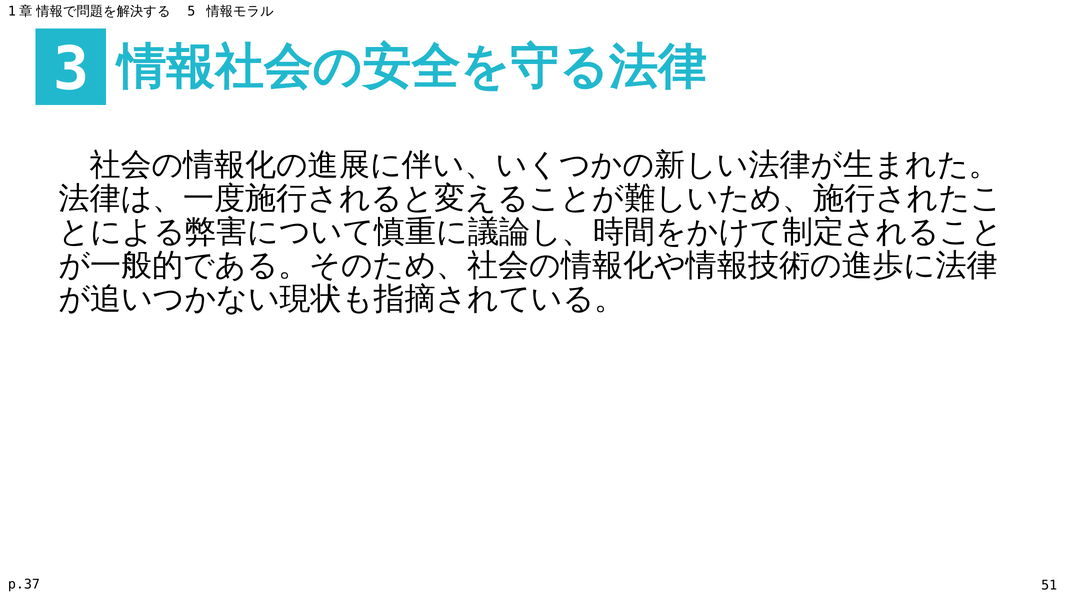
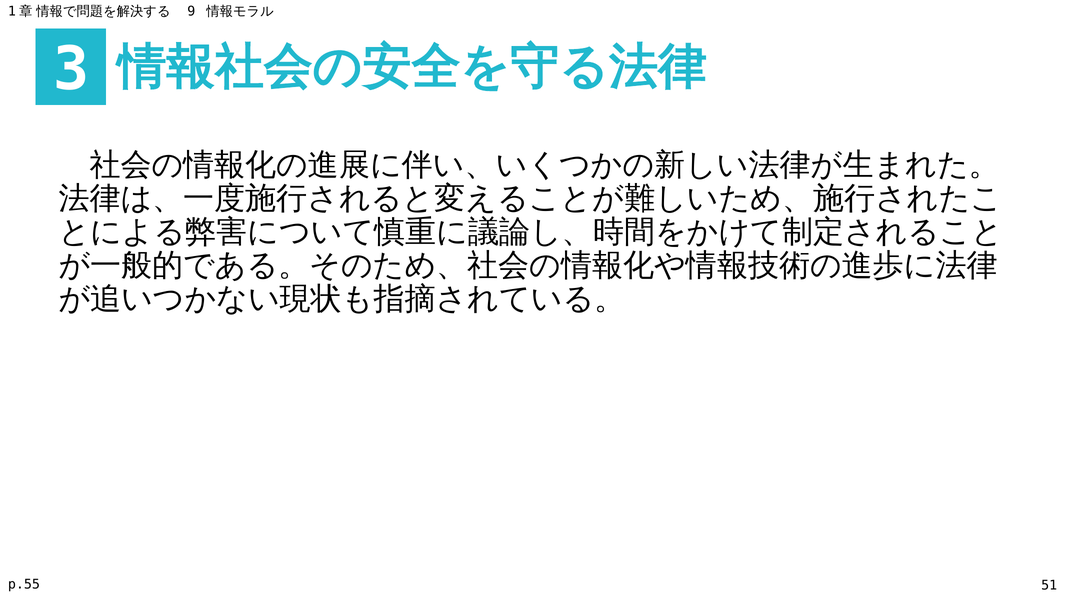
5: 5 -> 9 (191, 11)
p.37: p.37 -> p.55 (24, 584)
